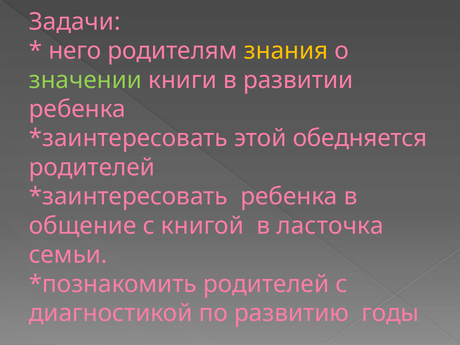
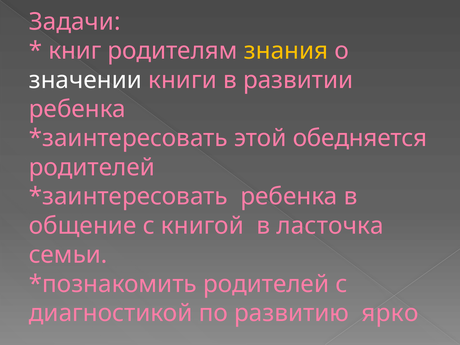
него: него -> книг (75, 51)
значении colour: light green -> white (85, 80)
годы: годы -> ярко (390, 313)
